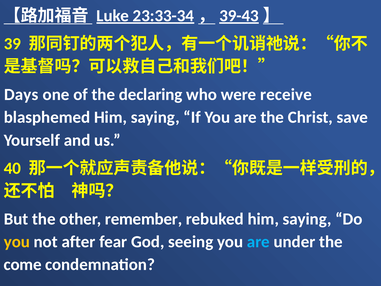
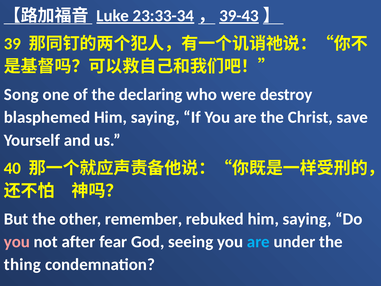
Days: Days -> Song (21, 95)
receive: receive -> destroy (286, 95)
you colour: yellow -> pink (17, 242)
come: come -> thing (22, 264)
